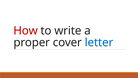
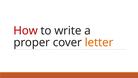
letter colour: blue -> orange (99, 42)
